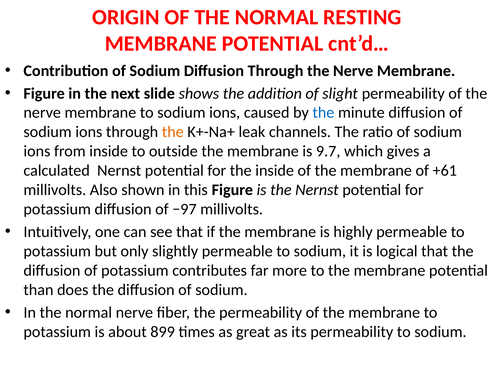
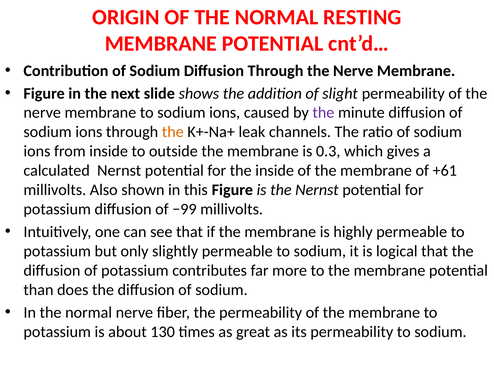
the colour: blue -> purple (323, 113)
9.7: 9.7 -> 0.3 (328, 152)
−97: −97 -> −99 (184, 210)
899: 899 -> 130 (163, 332)
